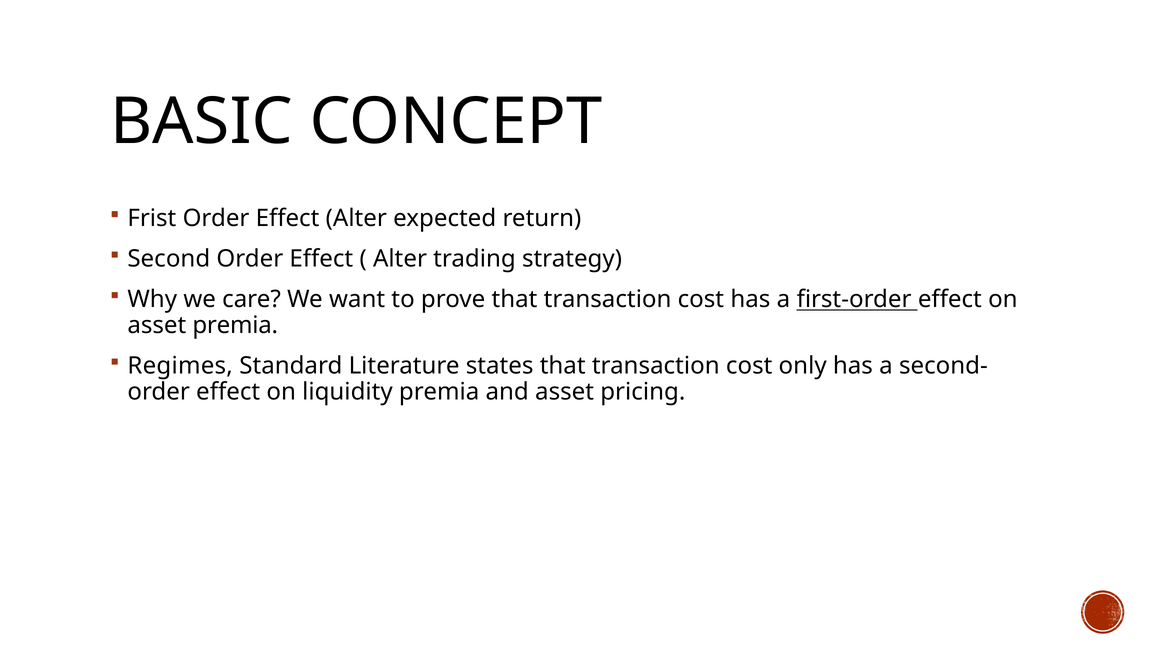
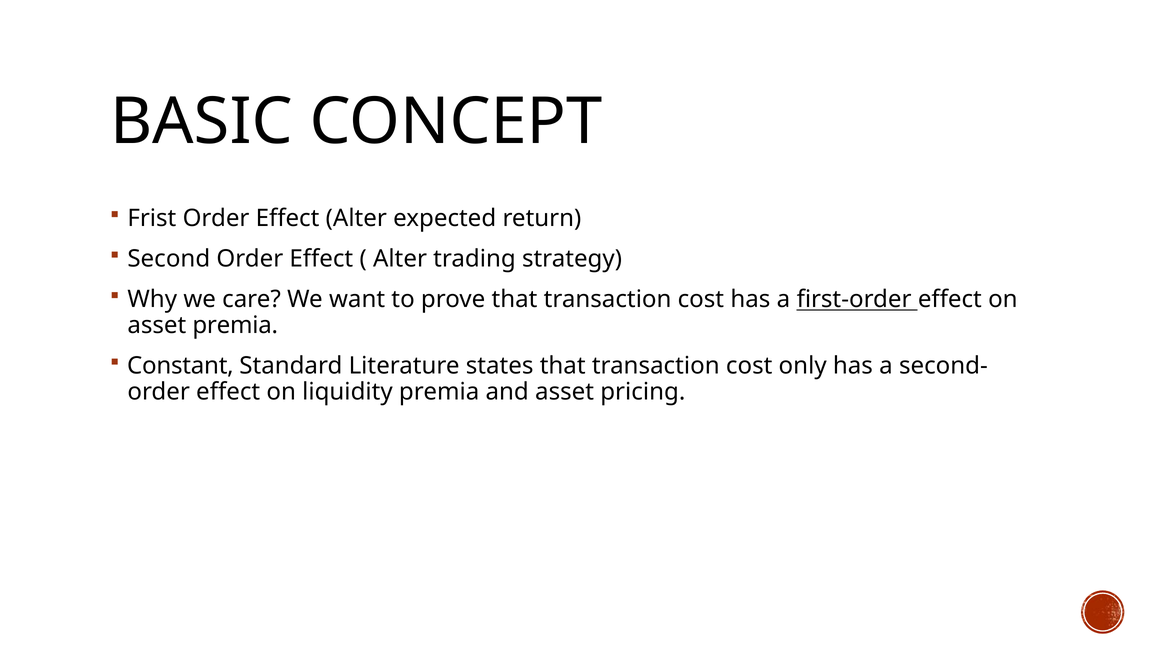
Regimes: Regimes -> Constant (180, 366)
